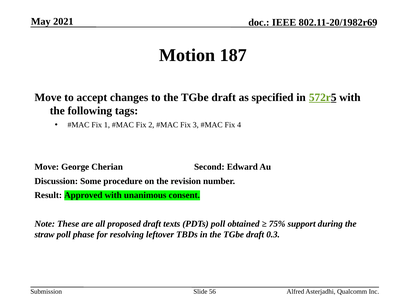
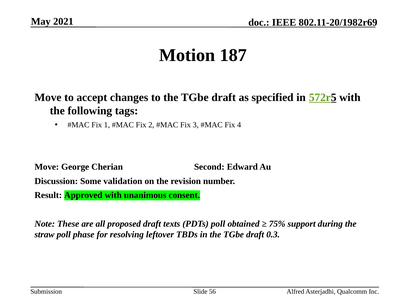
procedure: procedure -> validation (123, 181)
